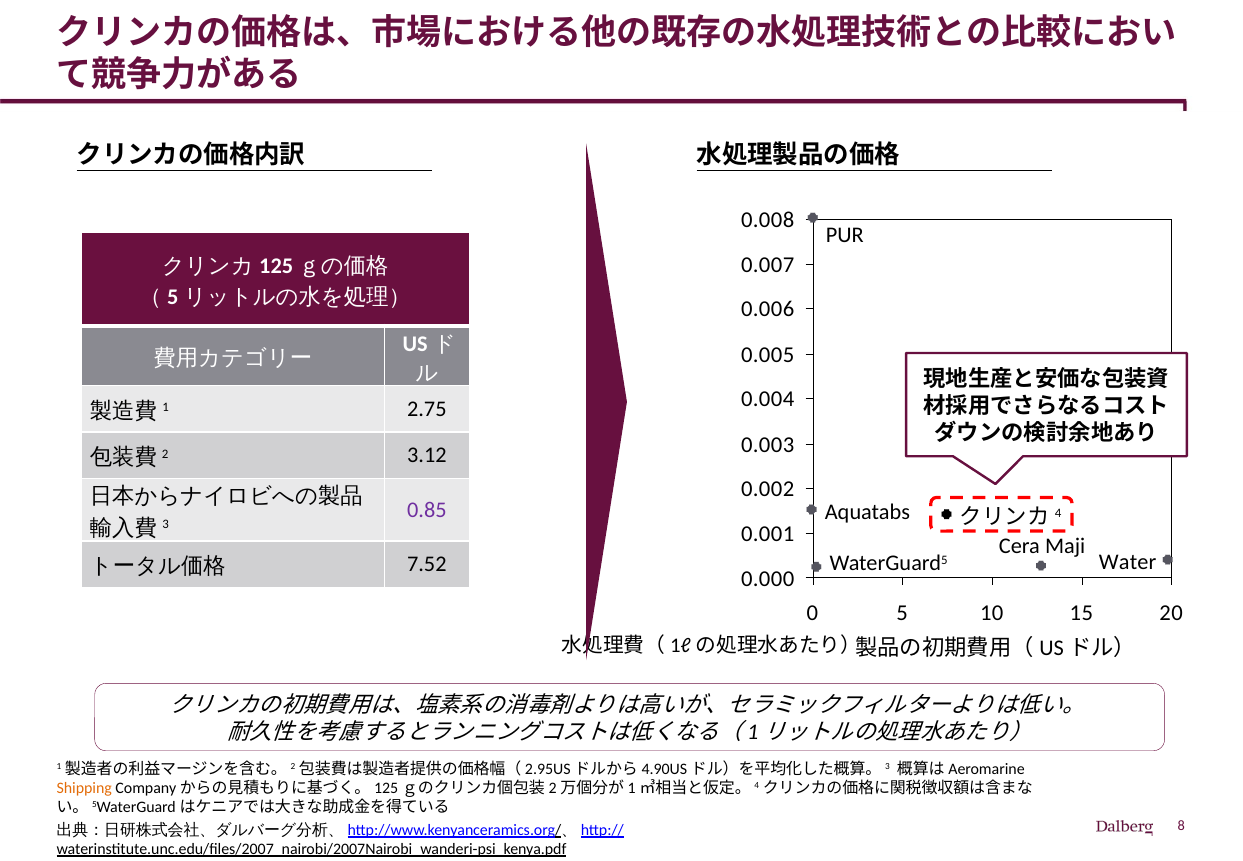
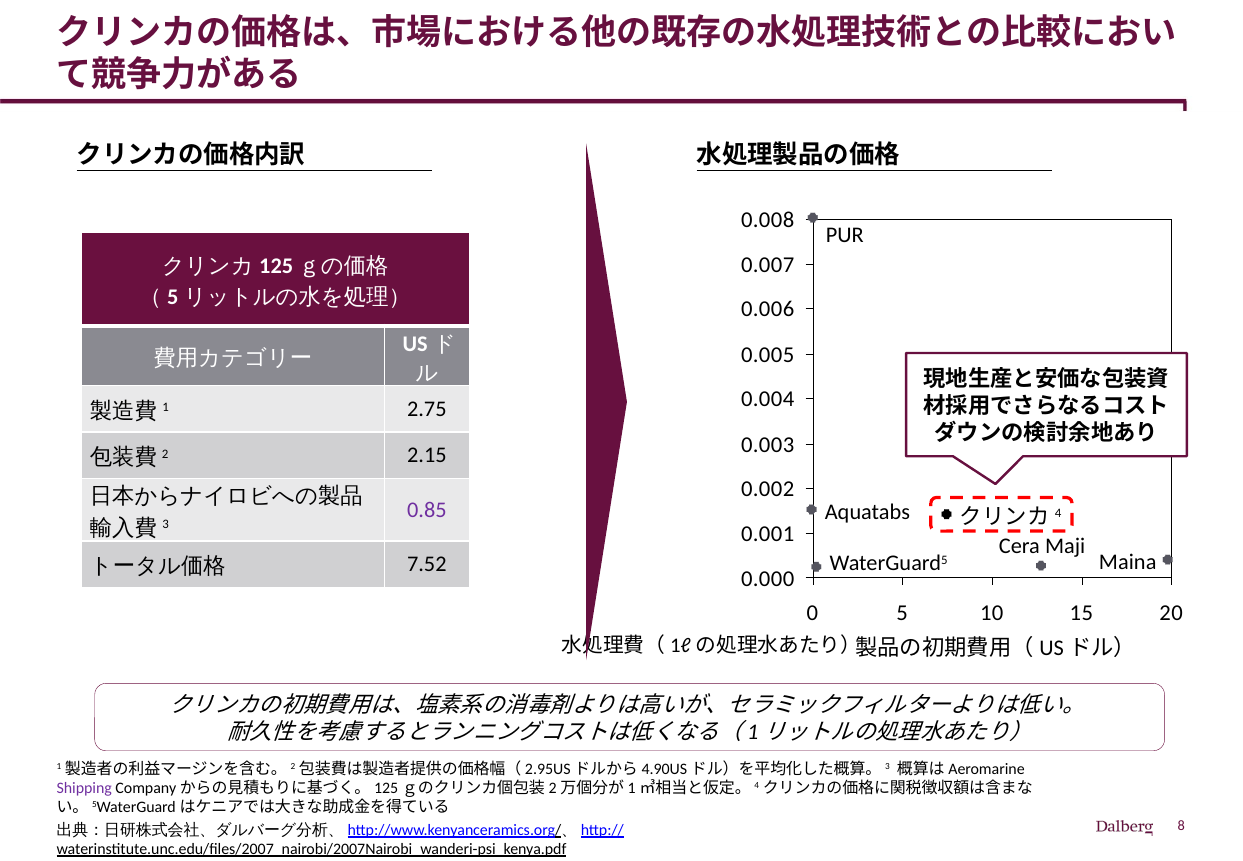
3.12: 3.12 -> 2.15 (427, 455)
Water: Water -> Maina (1128, 562)
Shipping colour: orange -> purple (84, 788)
